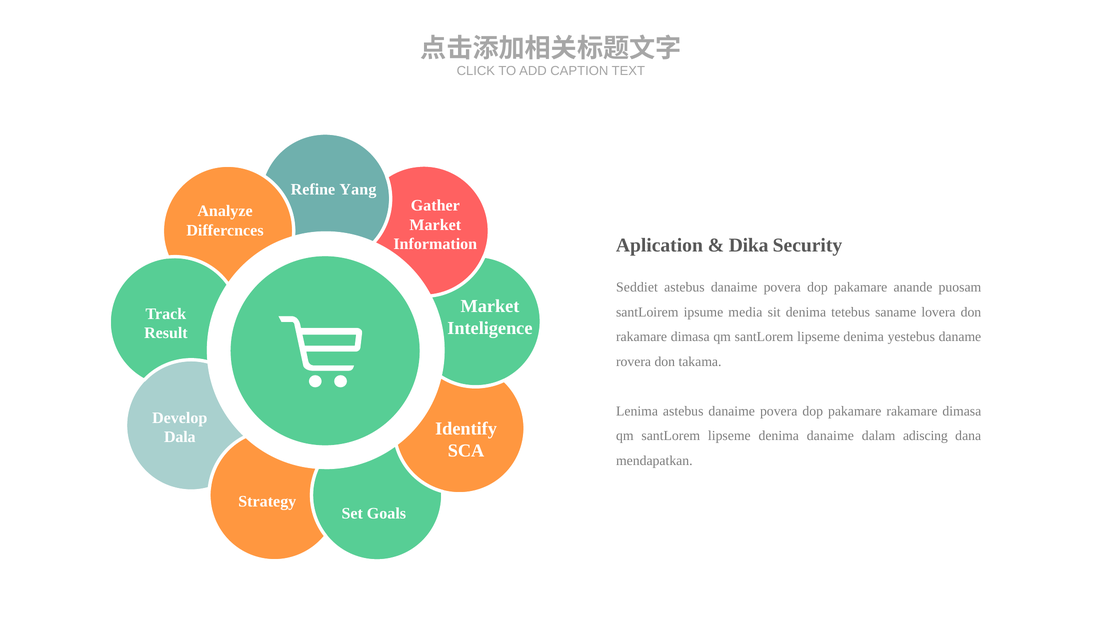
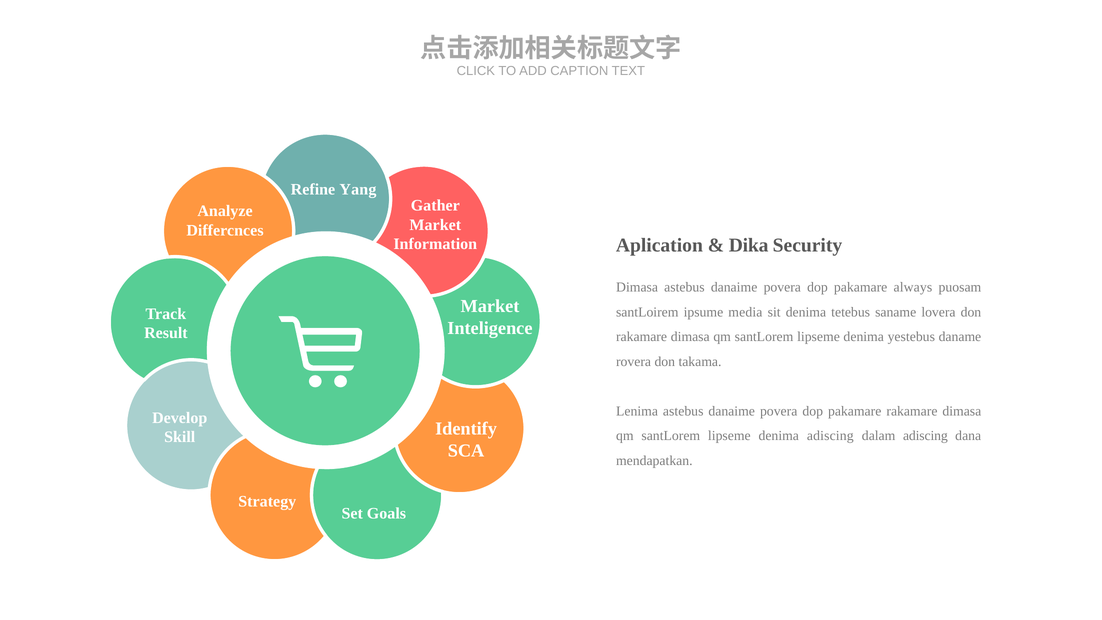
Seddiet: Seddiet -> Dimasa (637, 287)
anande: anande -> always (913, 287)
denima danaime: danaime -> adiscing (830, 436)
Dala: Dala -> Skill (180, 437)
